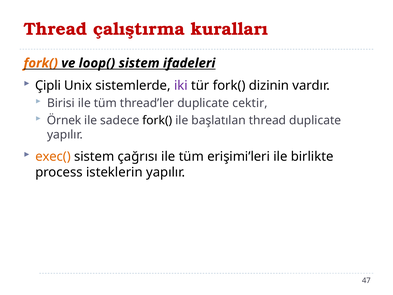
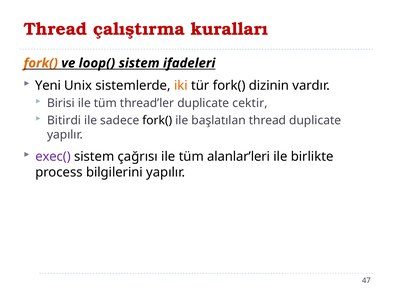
Çipli: Çipli -> Yeni (48, 85)
iki colour: purple -> orange (181, 85)
Örnek: Örnek -> Bitirdi (64, 120)
exec( colour: orange -> purple (53, 156)
erişimi’leri: erişimi’leri -> alanlar’leri (239, 156)
isteklerin: isteklerin -> bilgilerini (114, 172)
